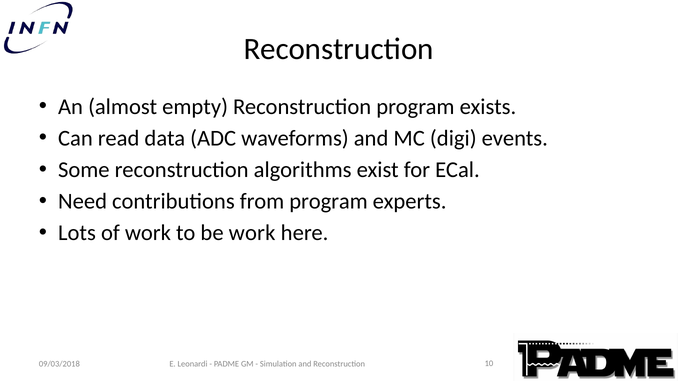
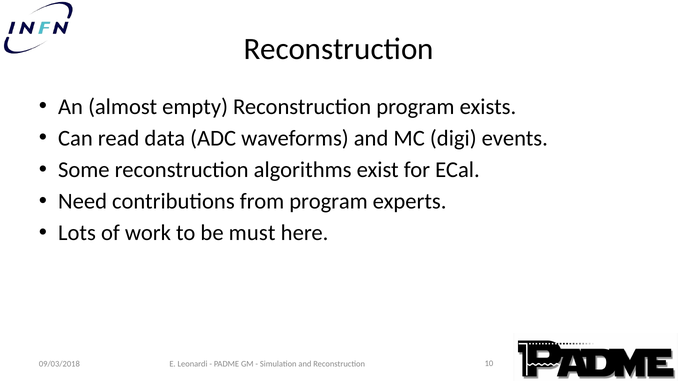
be work: work -> must (252, 233)
